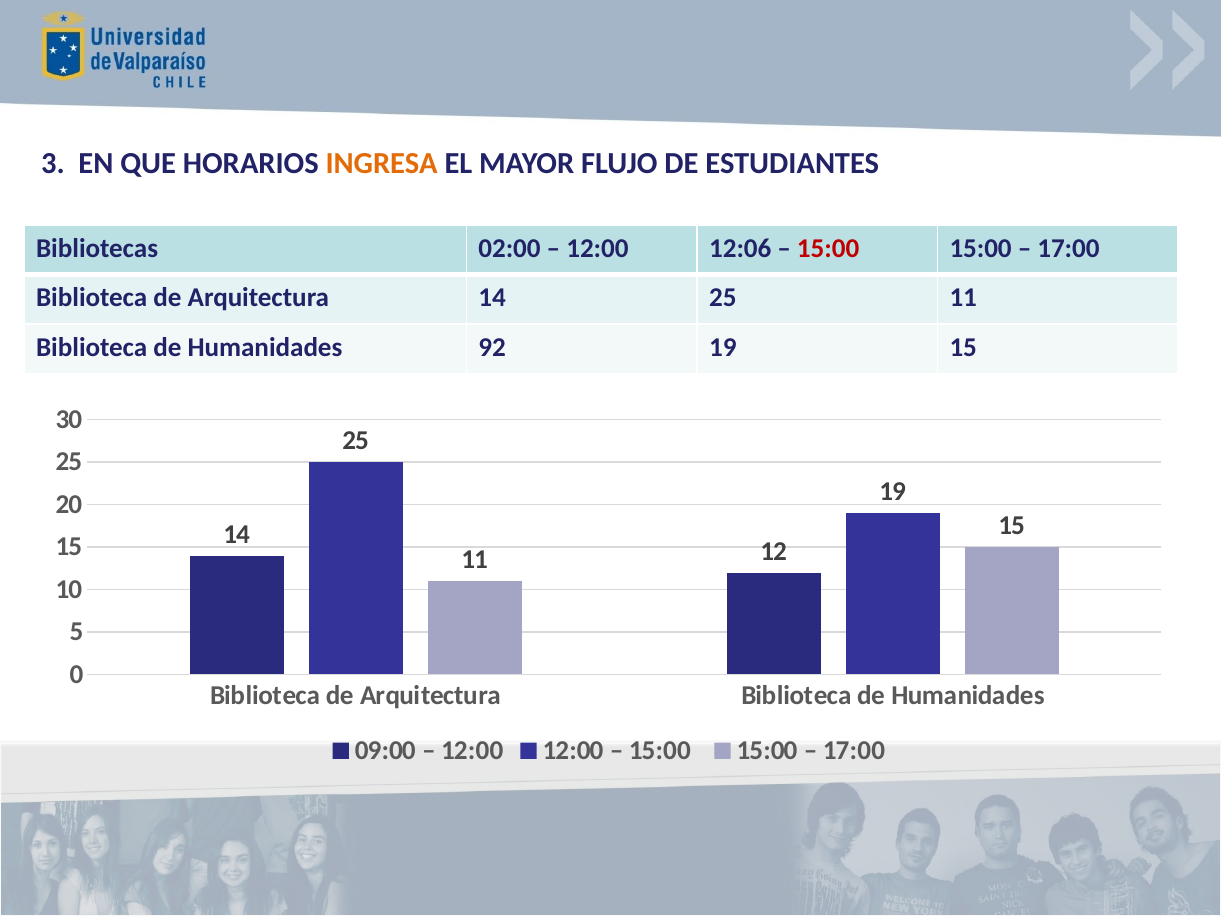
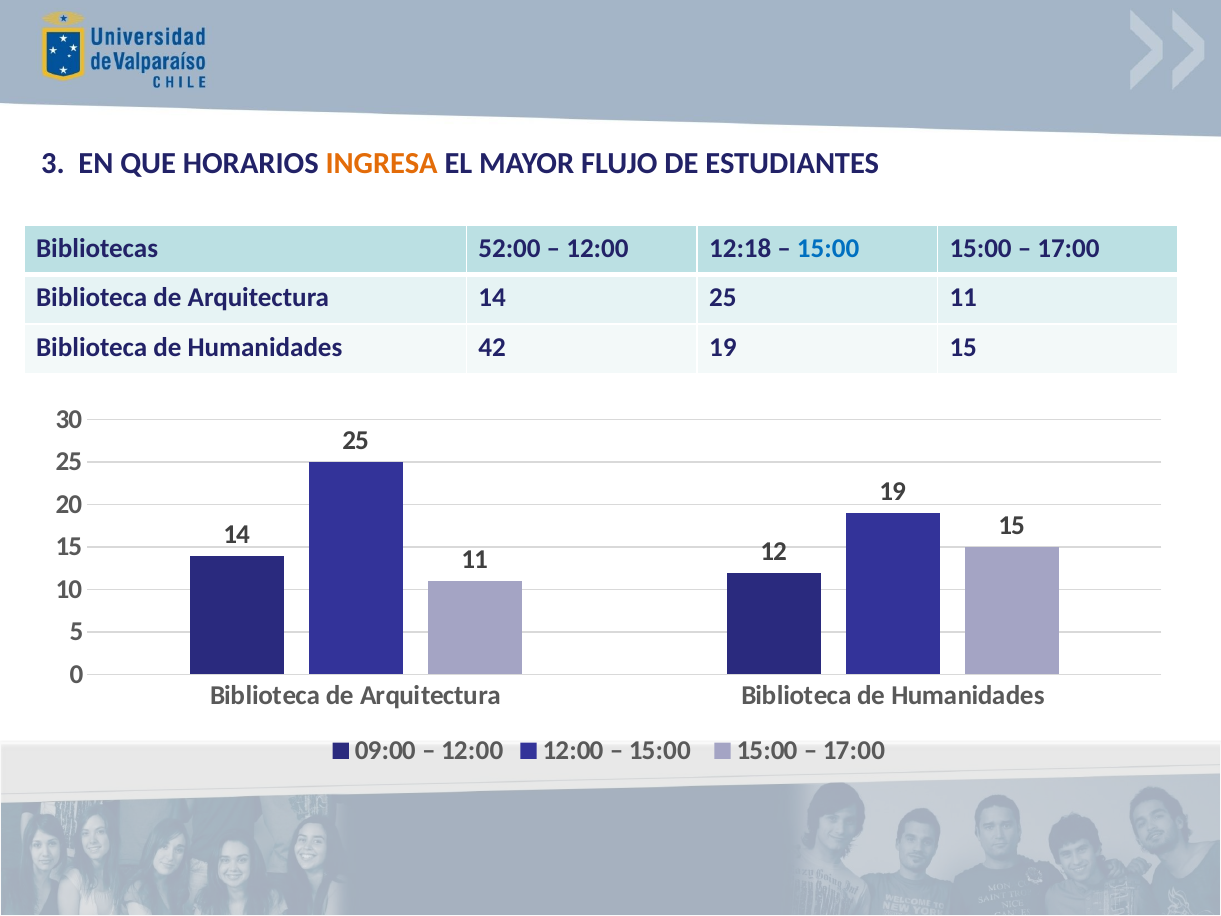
02:00: 02:00 -> 52:00 (510, 248)
12:06: 12:06 -> 12:18 (740, 248)
15:00 colour: red -> blue (828, 248)
92: 92 -> 42 (492, 347)
